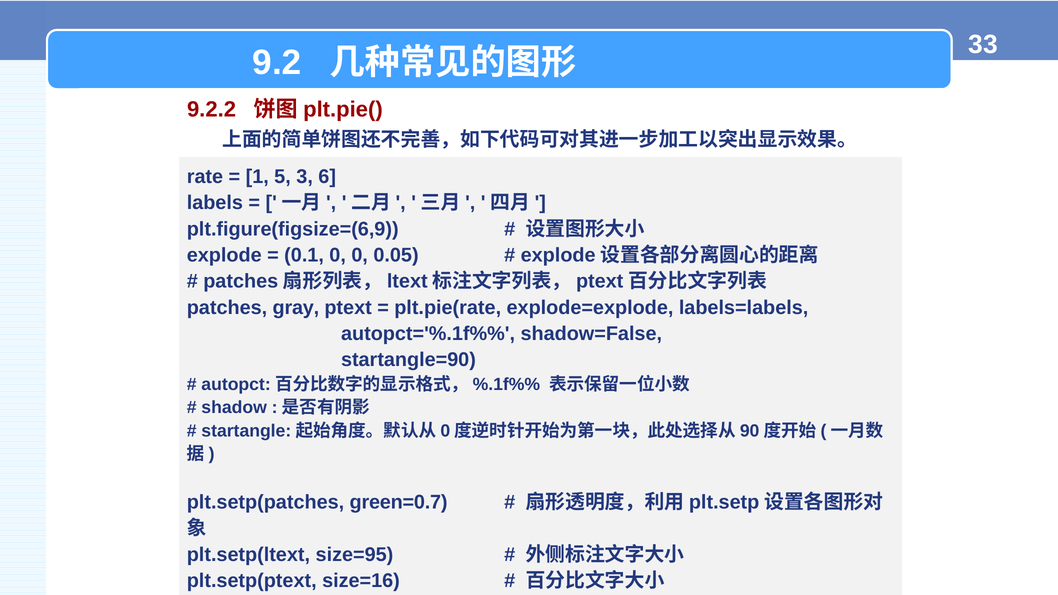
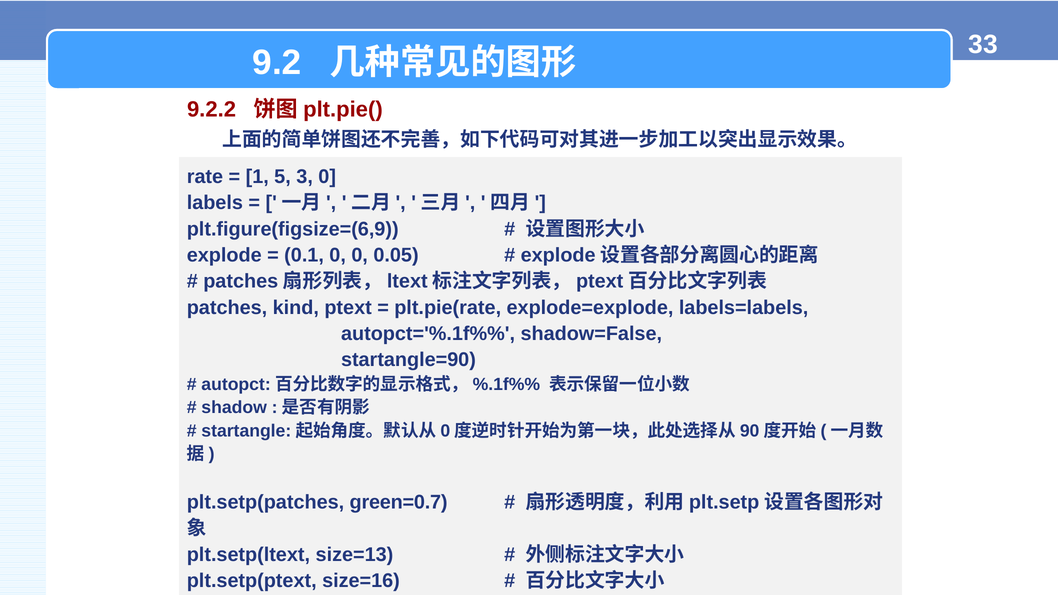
3 6: 6 -> 0 (327, 177)
gray: gray -> kind (296, 308)
size=95: size=95 -> size=13 (354, 555)
